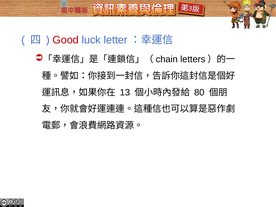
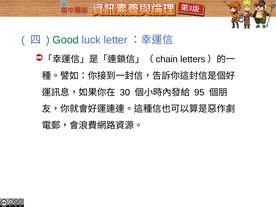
Good colour: red -> green (66, 40)
13: 13 -> 30 (125, 92)
80: 80 -> 95 (199, 92)
